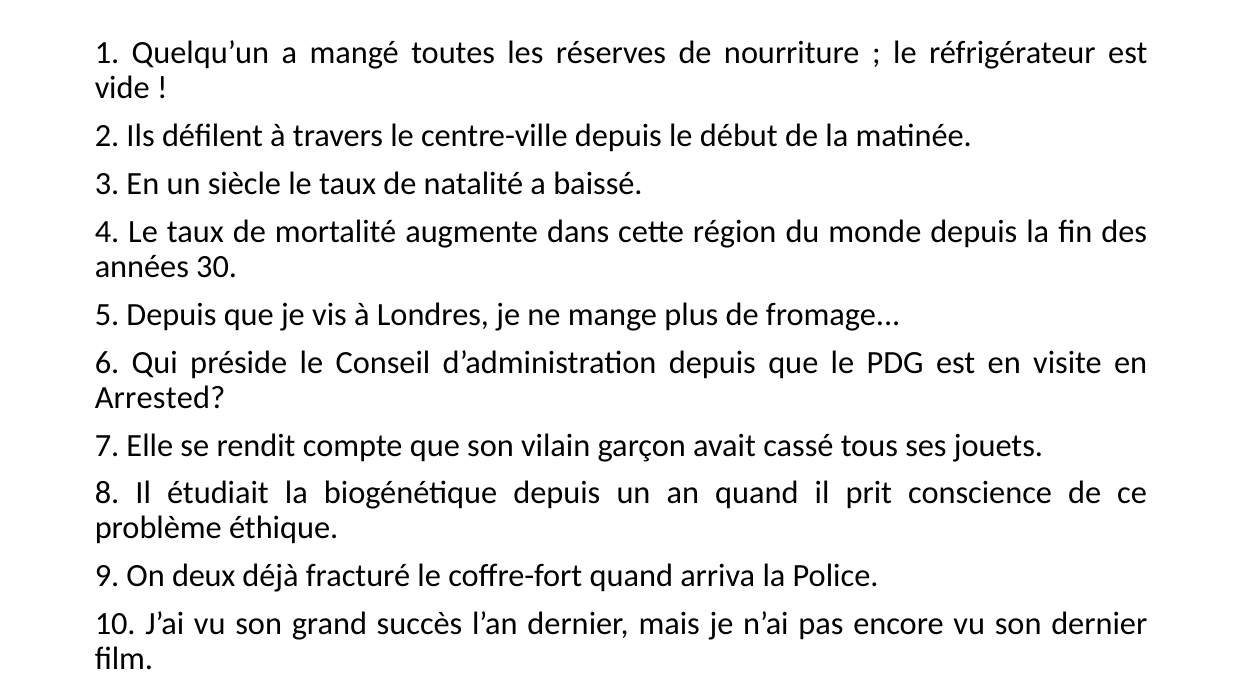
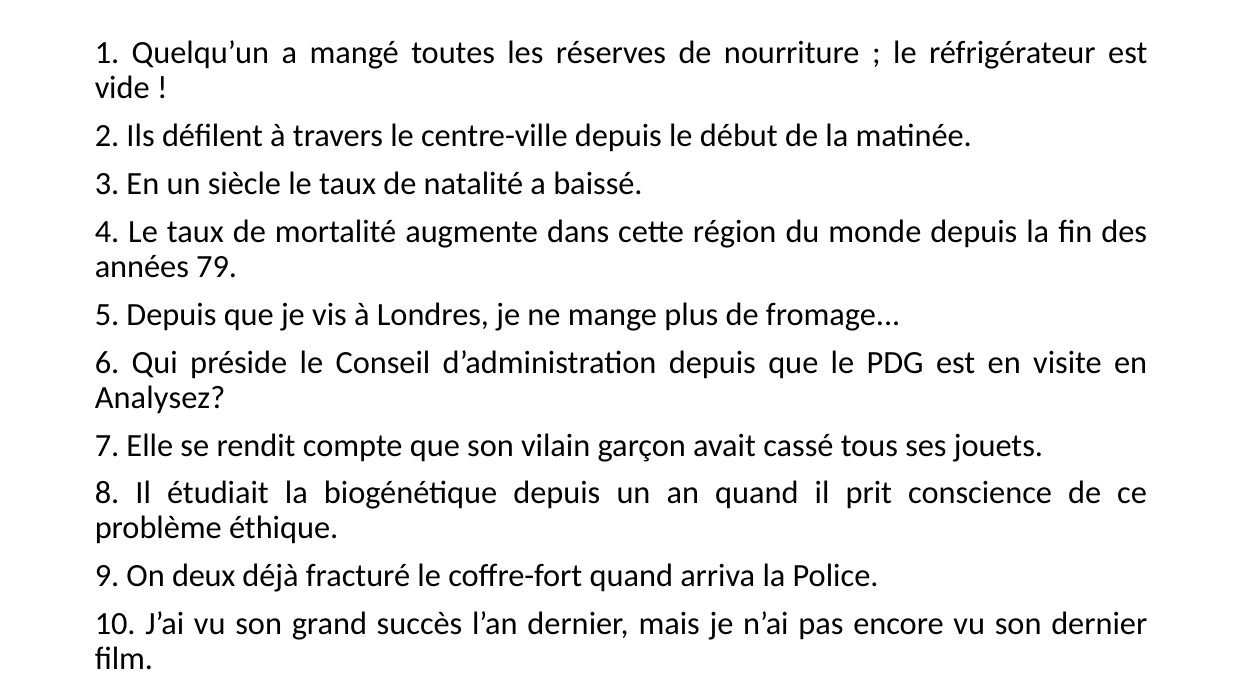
30: 30 -> 79 (217, 267)
Arrested: Arrested -> Analysez (160, 398)
